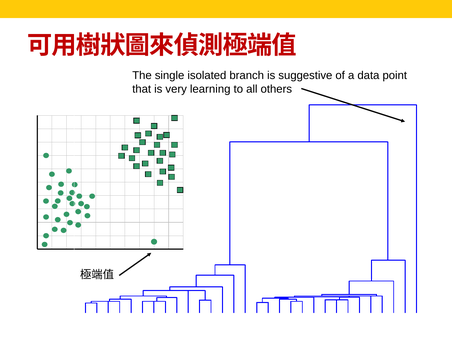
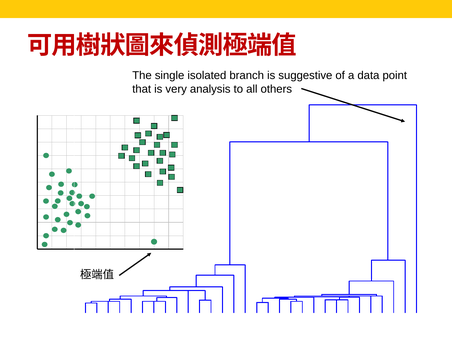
learning: learning -> analysis (210, 89)
